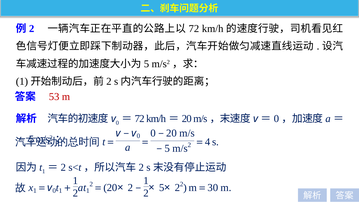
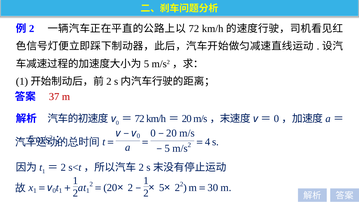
53: 53 -> 37 (54, 97)
